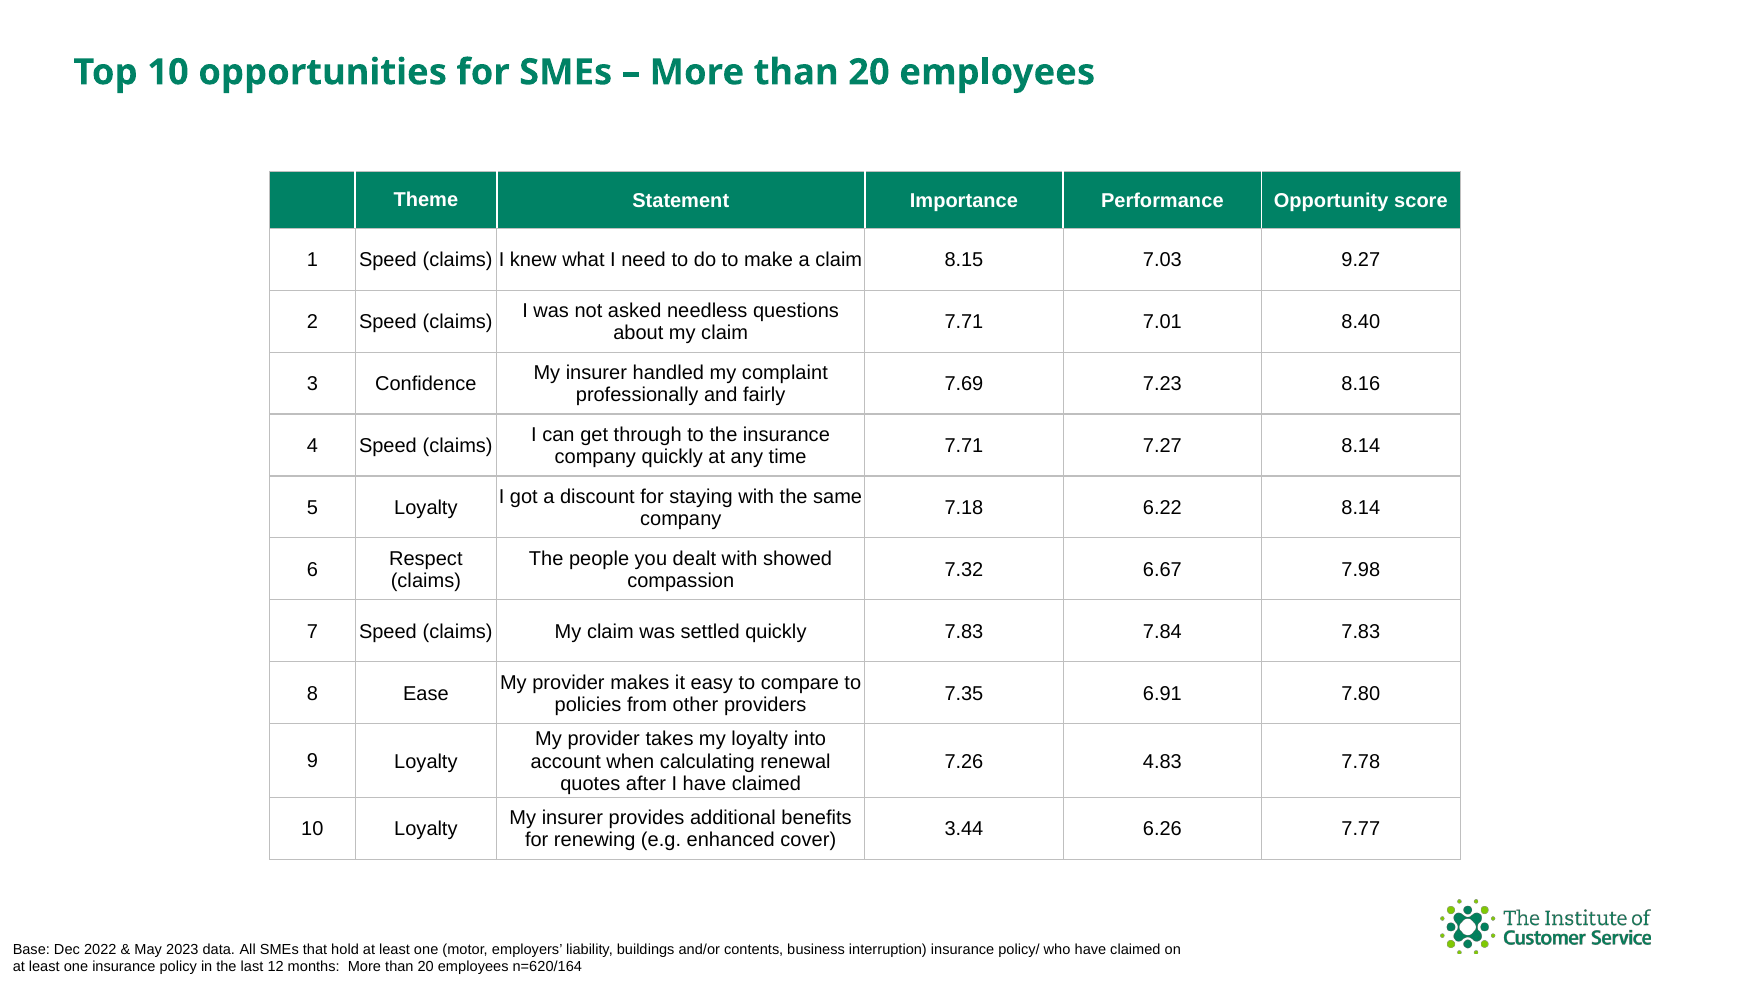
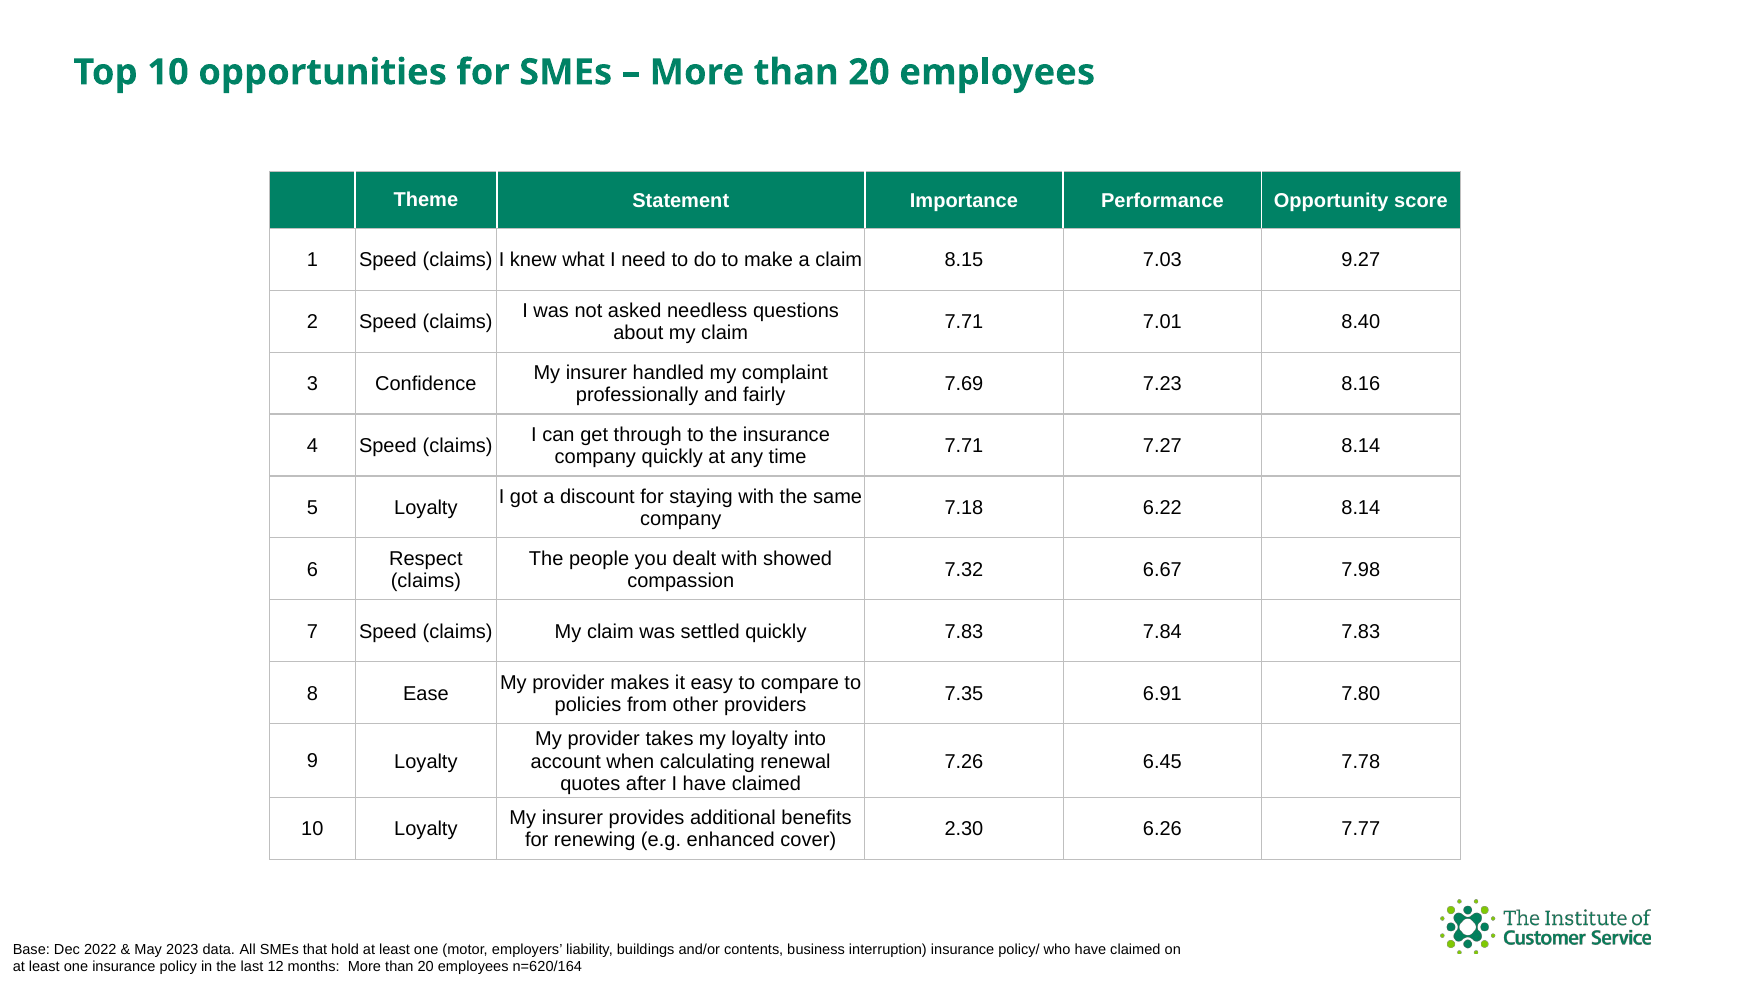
4.83: 4.83 -> 6.45 (1162, 761)
3.44: 3.44 -> 2.30 (964, 829)
